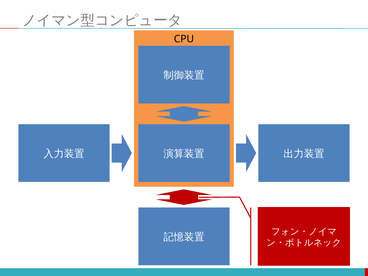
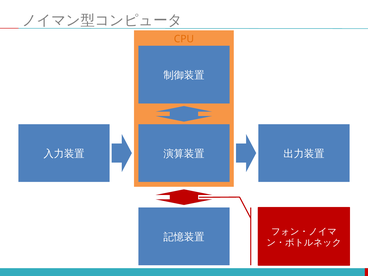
CPU colour: black -> orange (184, 39)
